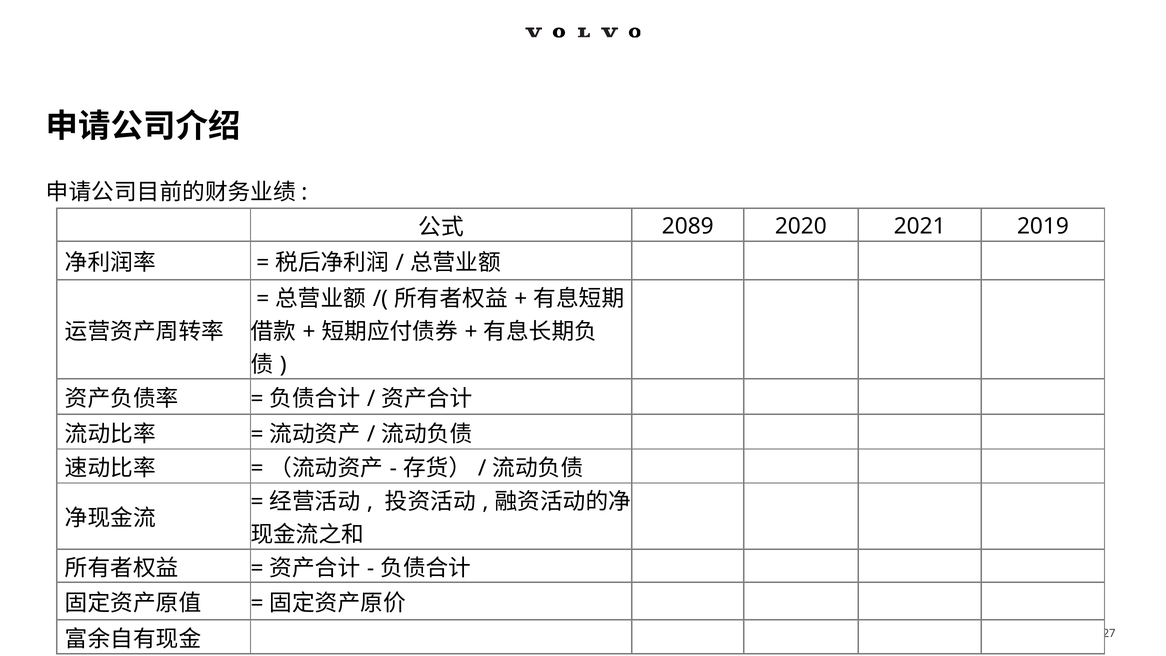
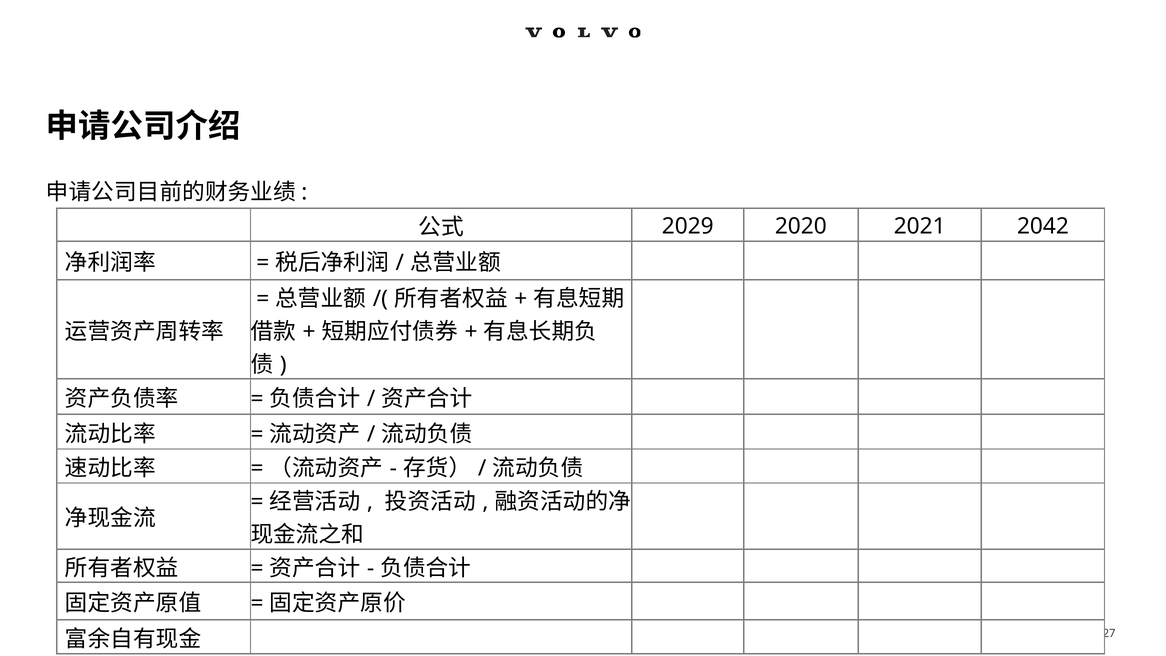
2089: 2089 -> 2029 (688, 226)
2019: 2019 -> 2042 (1043, 226)
